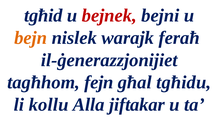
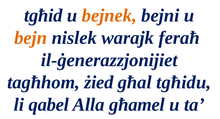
bejnek colour: red -> orange (109, 15)
fejn: fejn -> żied (99, 82)
kollu: kollu -> qabel (49, 104)
jiftakar: jiftakar -> għamel (137, 104)
